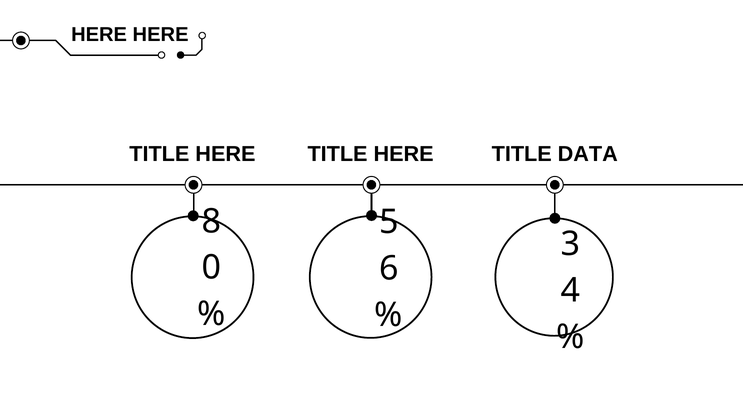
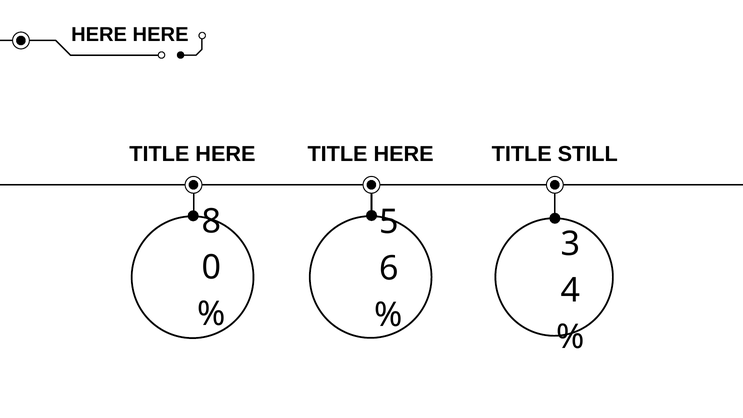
DATA: DATA -> STILL (588, 154)
